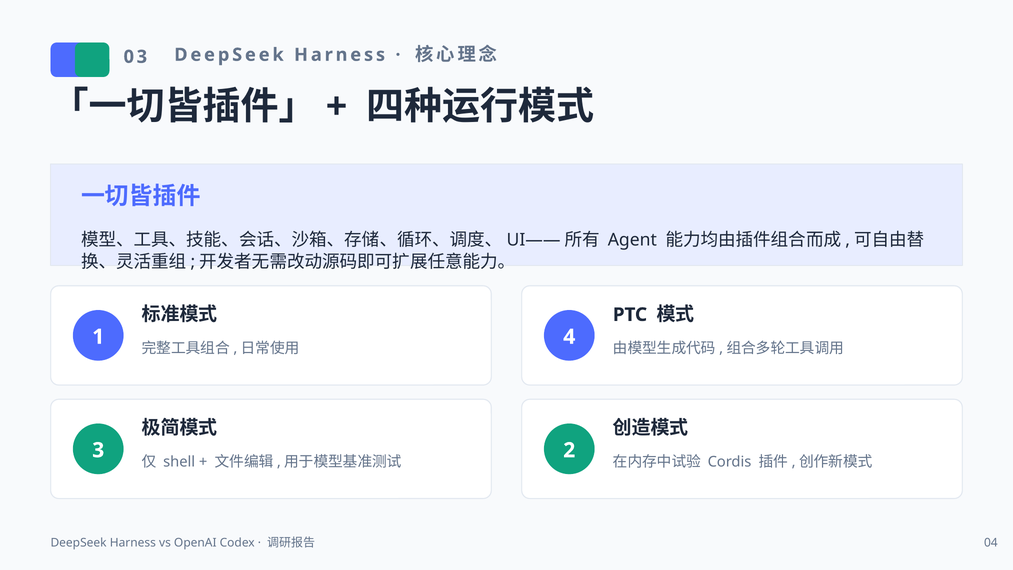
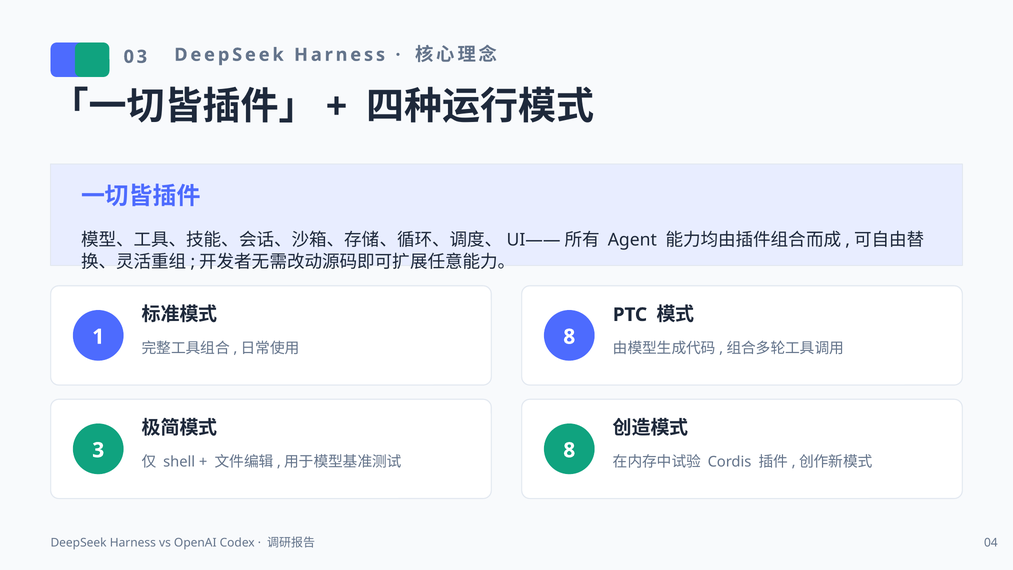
4: 4 -> 8 (569, 337)
2: 2 -> 8 (569, 450)
